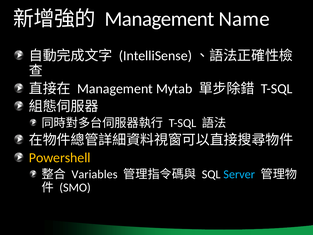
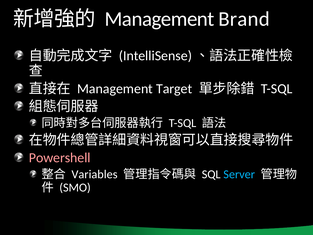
Name: Name -> Brand (244, 19)
Mytab: Mytab -> Target (174, 89)
Powershell colour: yellow -> pink (60, 158)
